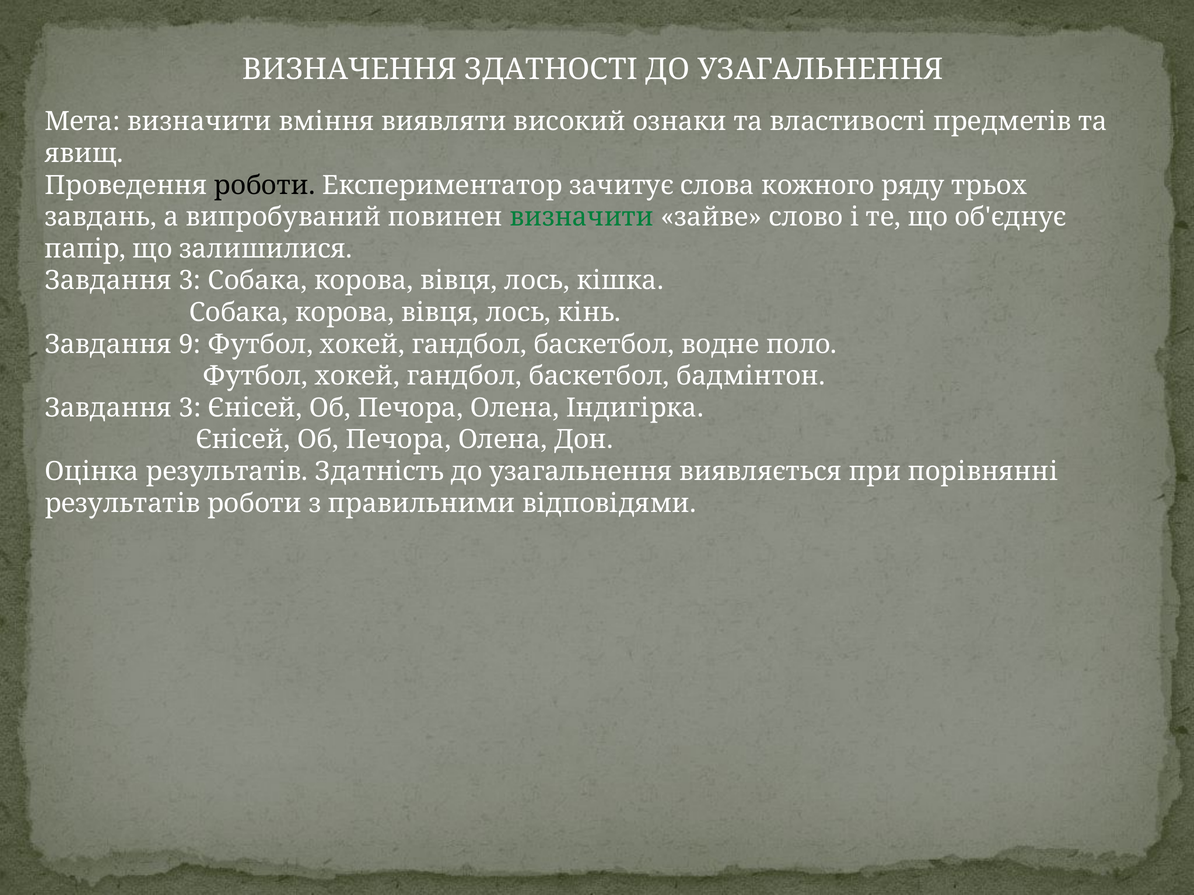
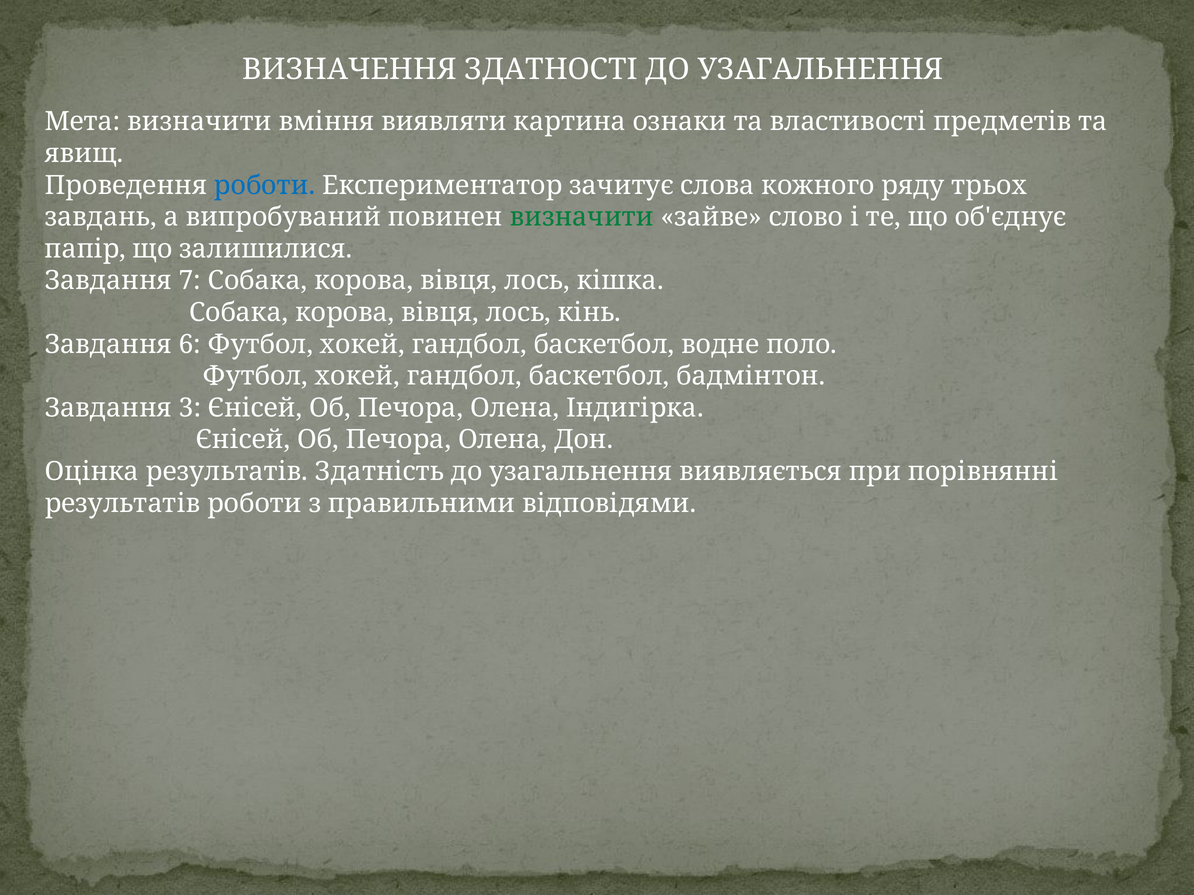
високий: високий -> картина (570, 122)
роботи colour: black -> blue (265, 185)
3: 3 -> 7 (190, 281)
9: 9 -> 6 (190, 345)
